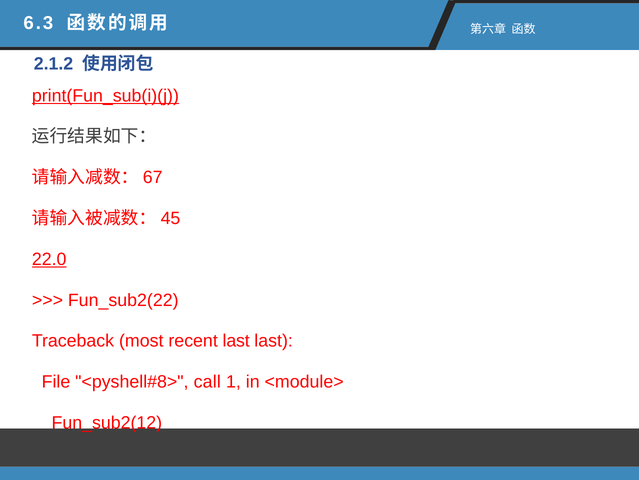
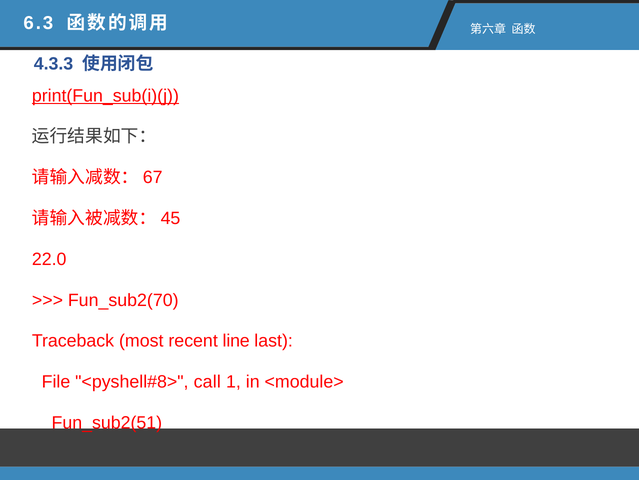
2.1.2: 2.1.2 -> 4.3.3 (54, 64)
22.0 underline: present -> none (49, 259)
Fun_sub2(22: Fun_sub2(22 -> Fun_sub2(70 (123, 300)
recent last: last -> line (236, 341)
Fun_sub2(12: Fun_sub2(12 -> Fun_sub2(51 (107, 422)
